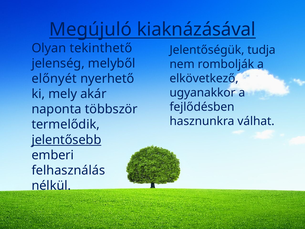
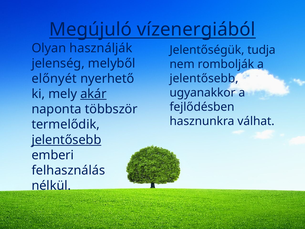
kiaknázásával: kiaknázásával -> vízenergiából (196, 30)
tekinthető: tekinthető -> használják (101, 48)
elkövetkező: elkövetkező -> jelentősebb (204, 78)
akár underline: none -> present (93, 94)
